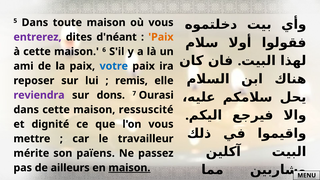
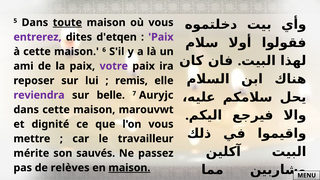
toute underline: none -> present (67, 23)
d'néant: d'néant -> d'etqen (117, 37)
Paix colour: orange -> purple (161, 37)
votre colour: blue -> purple (114, 66)
dons: dons -> belle (111, 95)
Ourasi: Ourasi -> Auryjc (156, 95)
ressuscité: ressuscité -> marouvwt (146, 110)
païens: païens -> sauvés (96, 153)
ailleurs: ailleurs -> relèves (70, 168)
